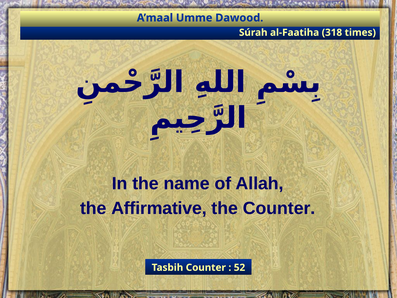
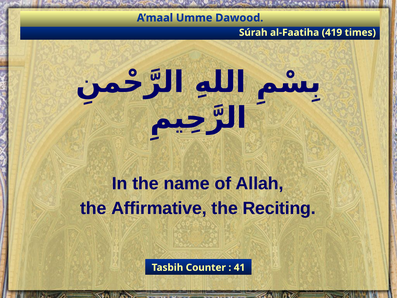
318: 318 -> 419 (332, 33)
the Counter: Counter -> Reciting (279, 208)
52: 52 -> 41 (240, 267)
